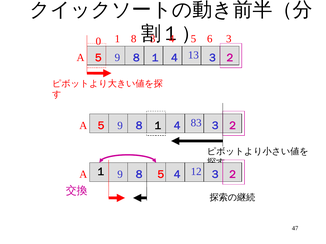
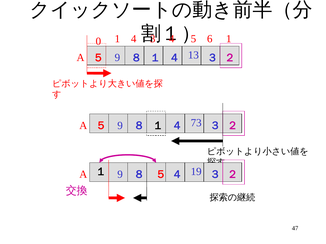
1 8: 8 -> 4 (134, 39)
3: 3 -> 1 (229, 39)
83: 83 -> 73 (196, 123)
12: 12 -> 19 (196, 172)
